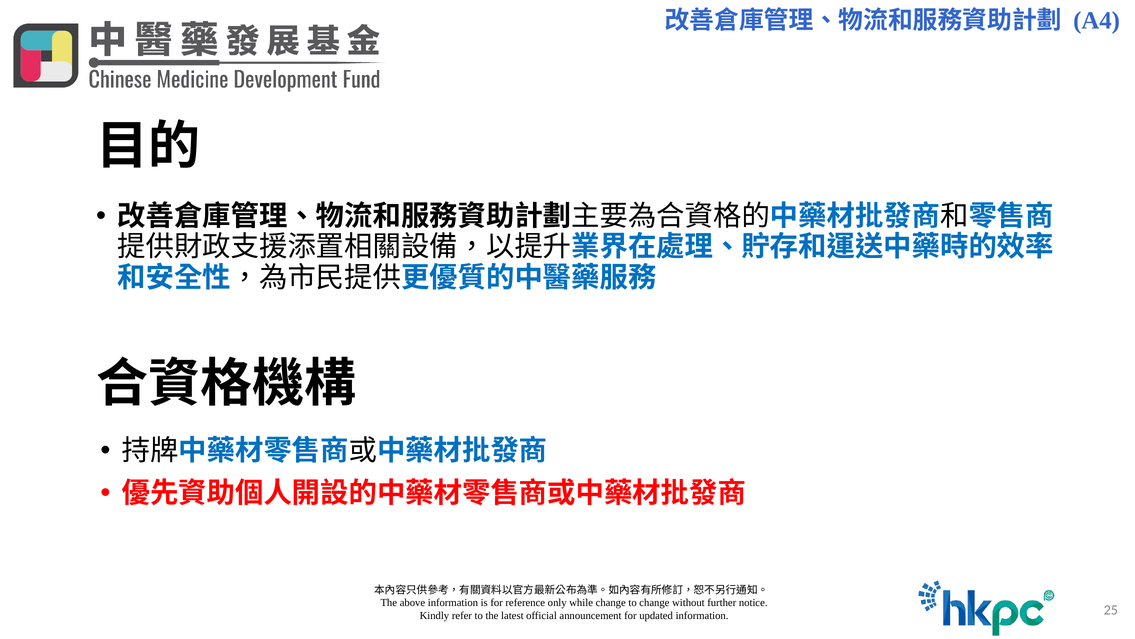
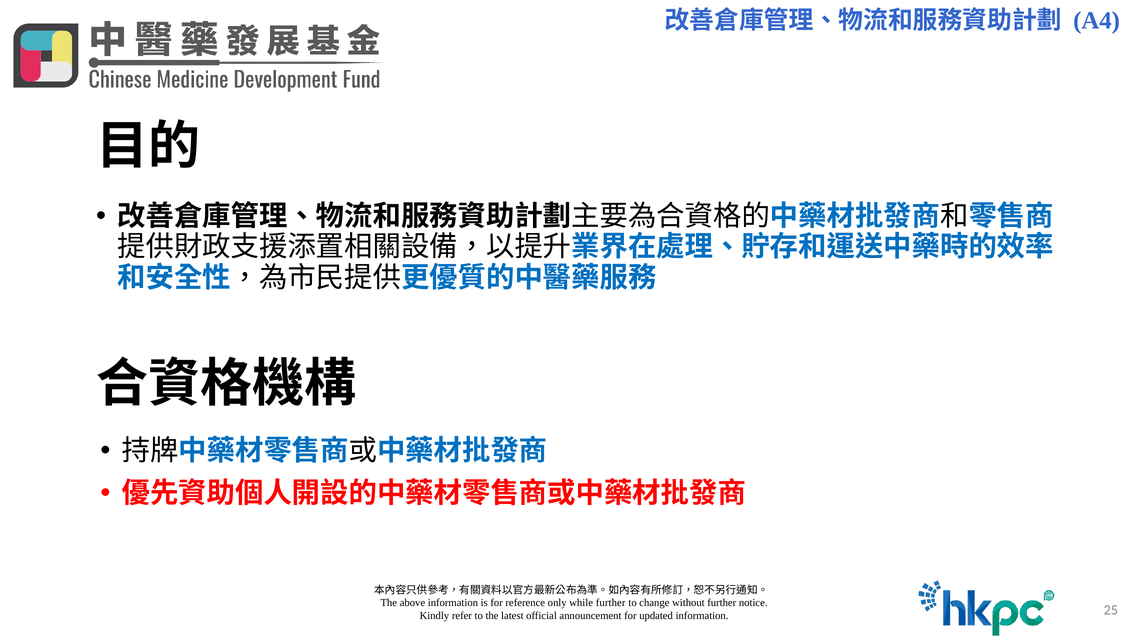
while change: change -> further (611, 602)
